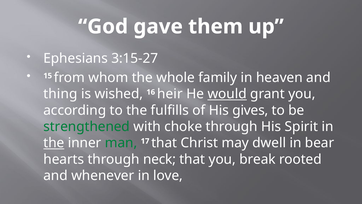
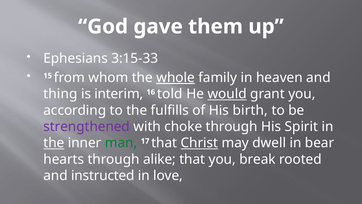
3:15-27: 3:15-27 -> 3:15-33 (135, 58)
whole underline: none -> present (176, 78)
wished: wished -> interim (119, 94)
heir: heir -> told (170, 94)
gives: gives -> birth (250, 110)
strengthened colour: green -> purple (87, 126)
Christ underline: none -> present (199, 143)
neck: neck -> alike (159, 159)
whenever: whenever -> instructed (103, 175)
